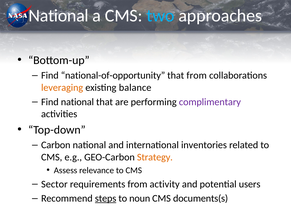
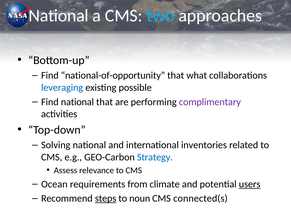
that from: from -> what (197, 75)
leveraging colour: orange -> blue (62, 88)
balance: balance -> possible (135, 88)
Carbon: Carbon -> Solving (56, 145)
Strategy colour: orange -> blue (155, 157)
Sector: Sector -> Ocean (54, 184)
activity: activity -> climate (165, 184)
users underline: none -> present (250, 184)
documents(s: documents(s -> connected(s (200, 199)
